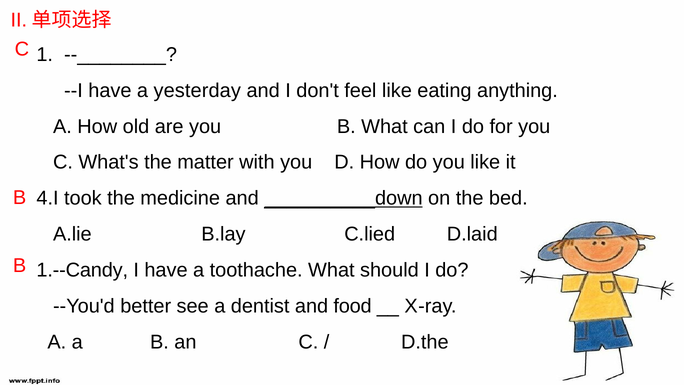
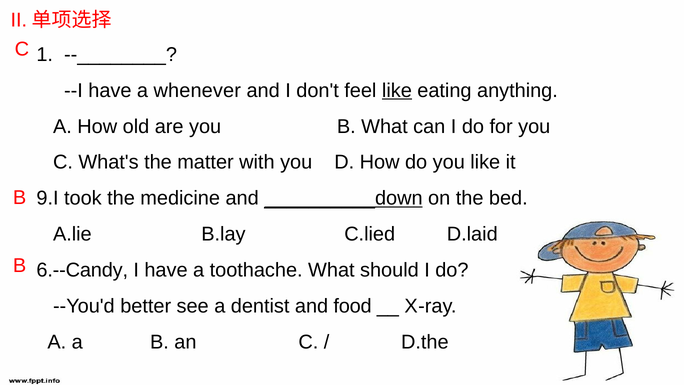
yesterday: yesterday -> whenever (197, 90)
like underline: none -> present (397, 90)
4.I: 4.I -> 9.I (48, 198)
1.--Candy: 1.--Candy -> 6.--Candy (82, 270)
